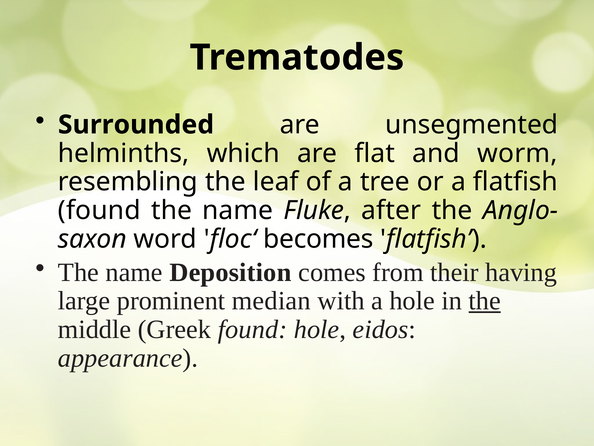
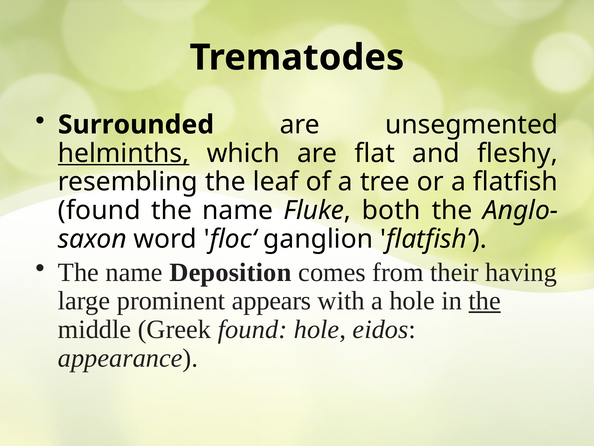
helminths underline: none -> present (124, 153)
worm: worm -> fleshy (518, 153)
after: after -> both (391, 210)
becomes: becomes -> ganglion (318, 239)
median: median -> appears (272, 301)
